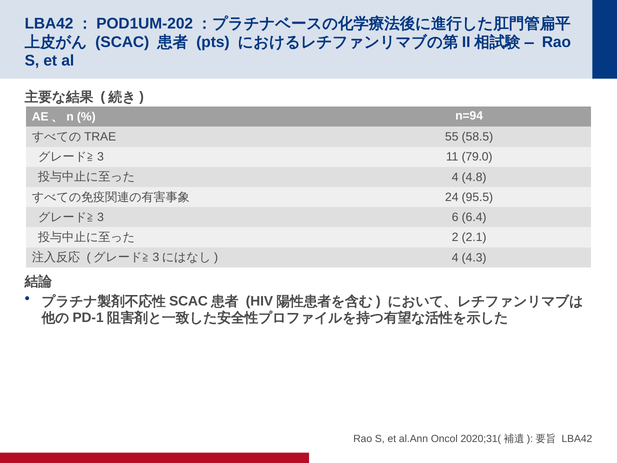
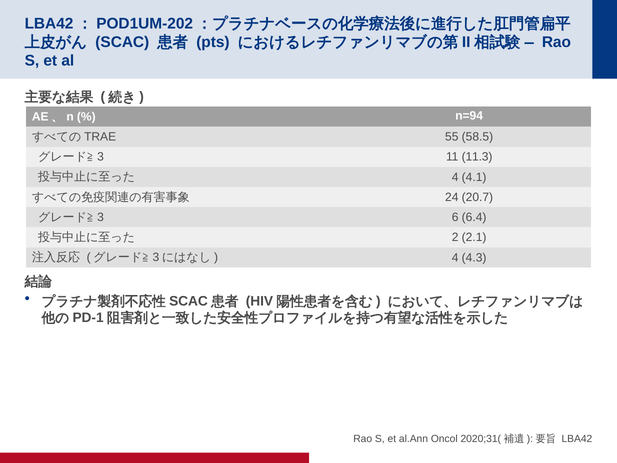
79.0: 79.0 -> 11.3 (477, 157)
4.8: 4.8 -> 4.1 (474, 177)
95.5: 95.5 -> 20.7 (477, 197)
